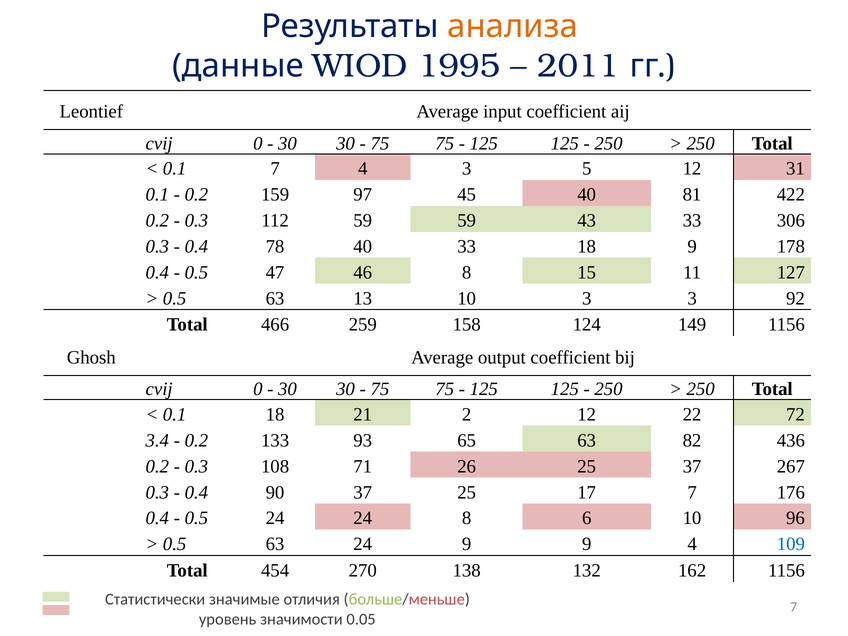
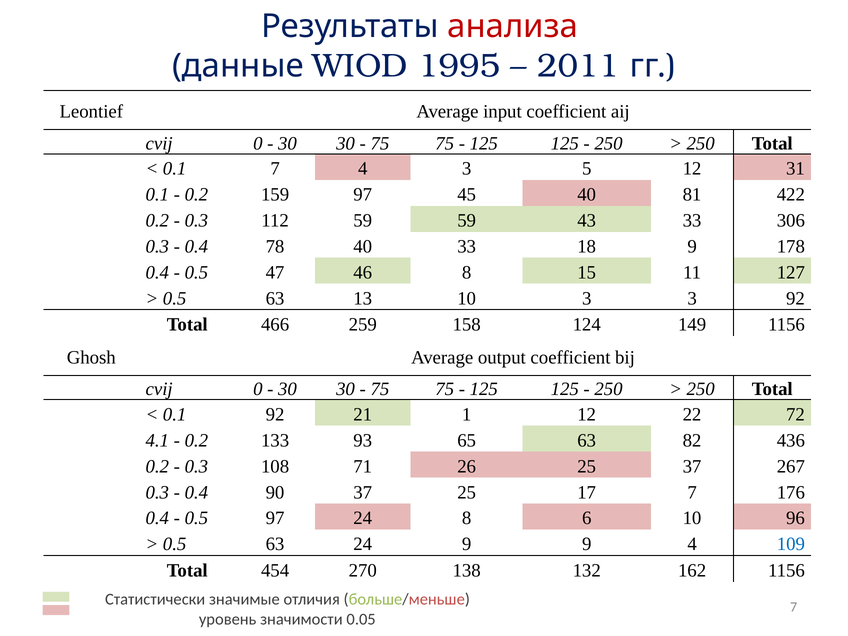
анализа colour: orange -> red (513, 26)
0.1 18: 18 -> 92 (275, 414)
2: 2 -> 1 (467, 414)
3.4: 3.4 -> 4.1 (157, 440)
0.5 24: 24 -> 97 (275, 518)
